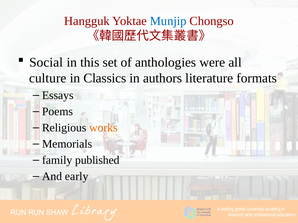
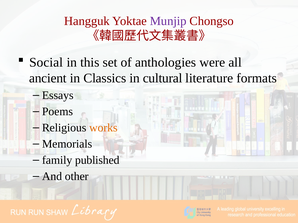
Munjip colour: blue -> purple (168, 21)
culture: culture -> ancient (48, 78)
authors: authors -> cultural (163, 78)
early: early -> other (77, 177)
